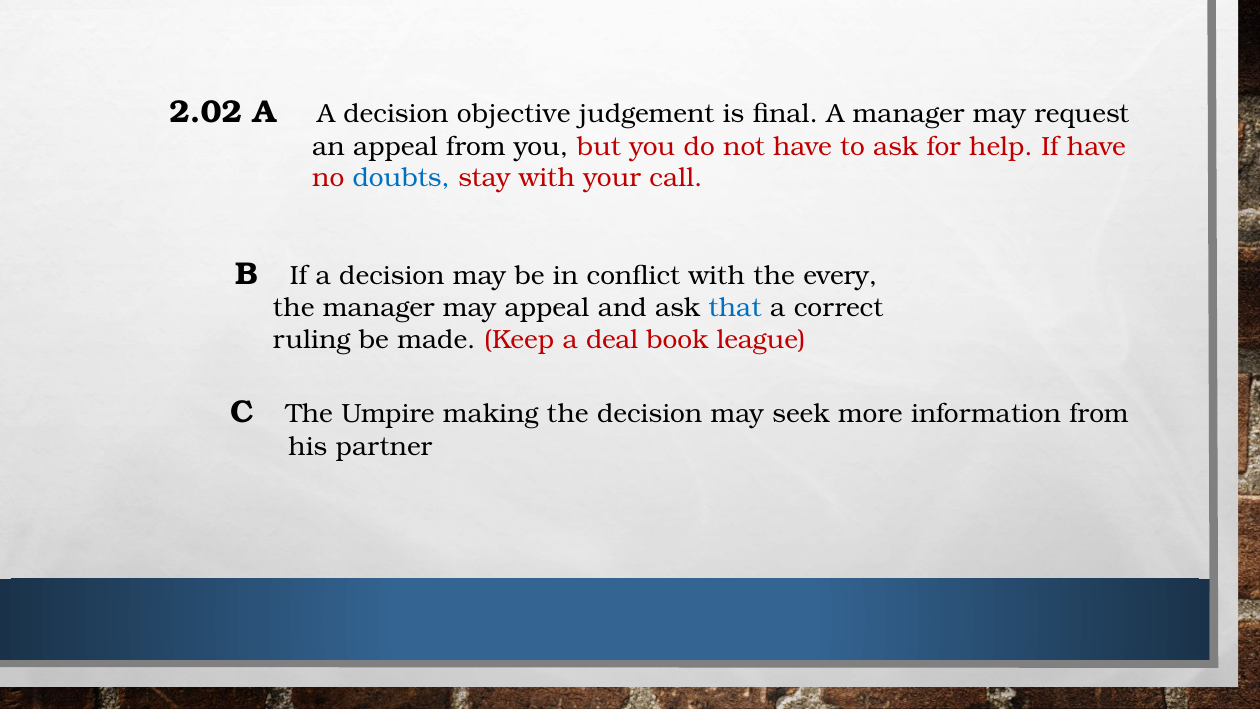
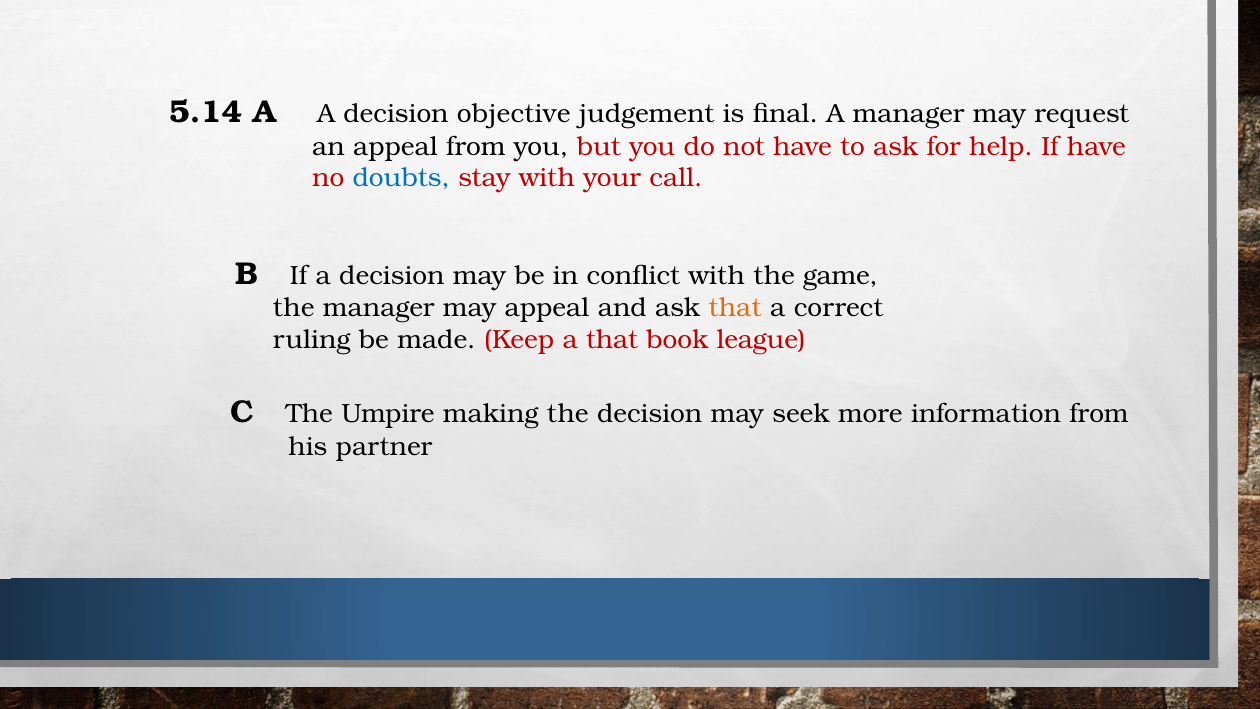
2.02: 2.02 -> 5.14 (206, 112)
every: every -> game (840, 275)
that colour: blue -> orange (735, 308)
a deal: deal -> that (612, 339)
